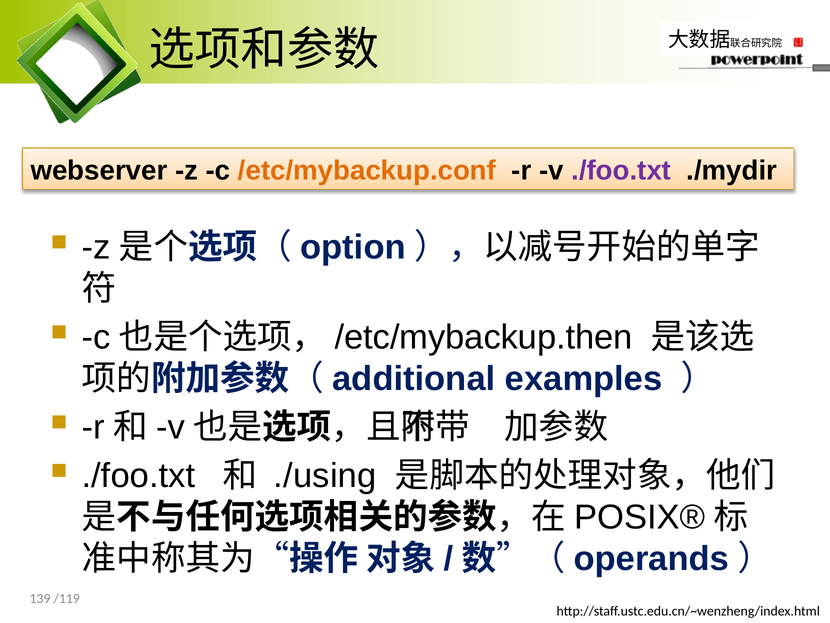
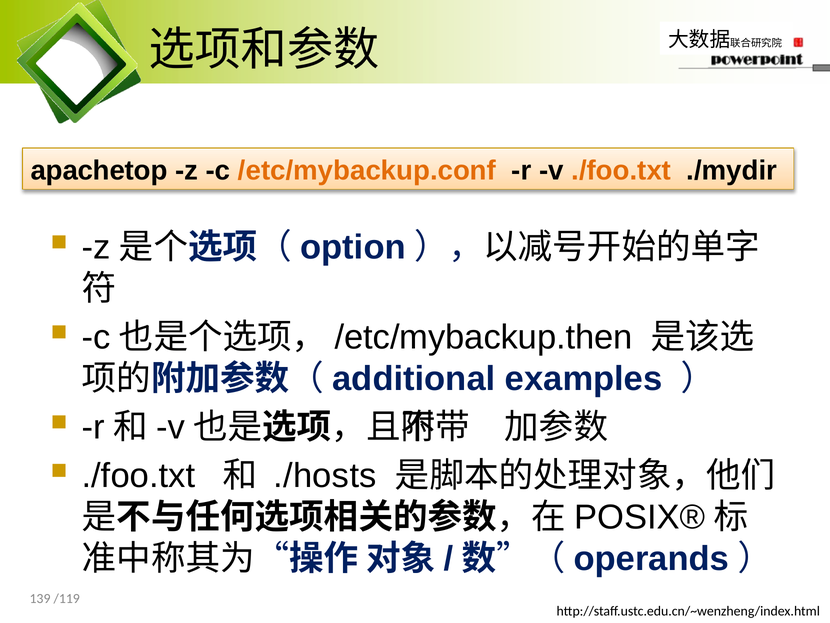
webserver: webserver -> apachetop (99, 170)
./foo.txt colour: purple -> orange (621, 170)
./using: ./using -> ./hosts (325, 475)
